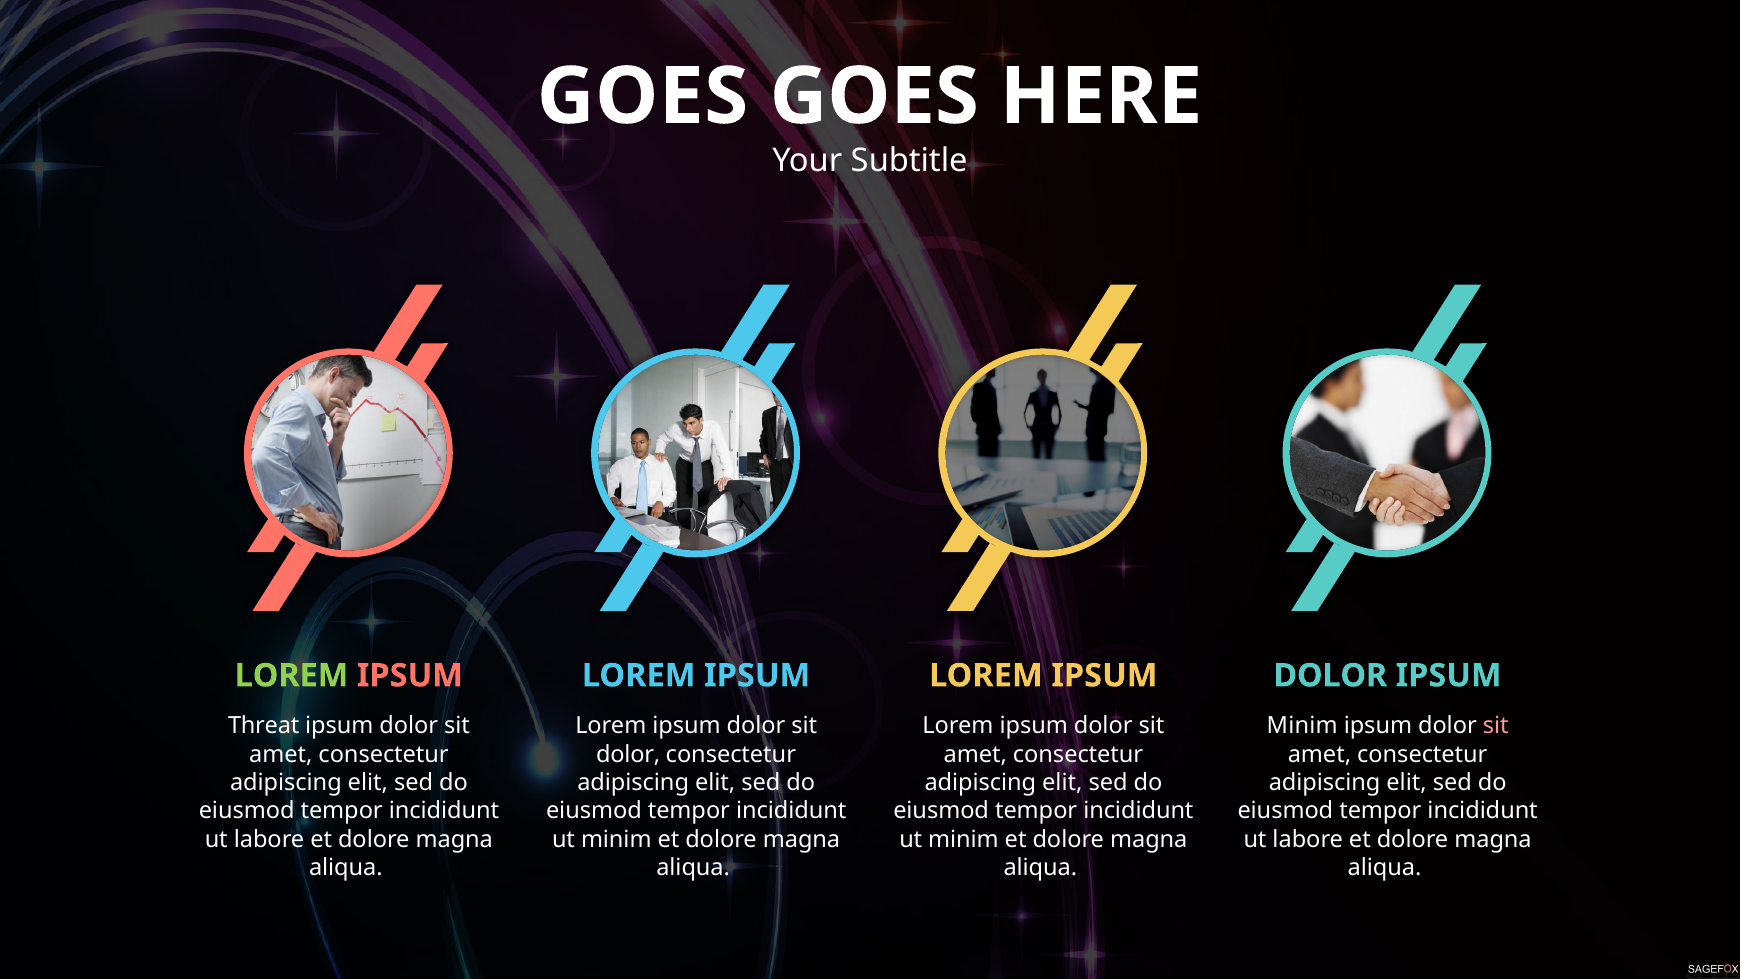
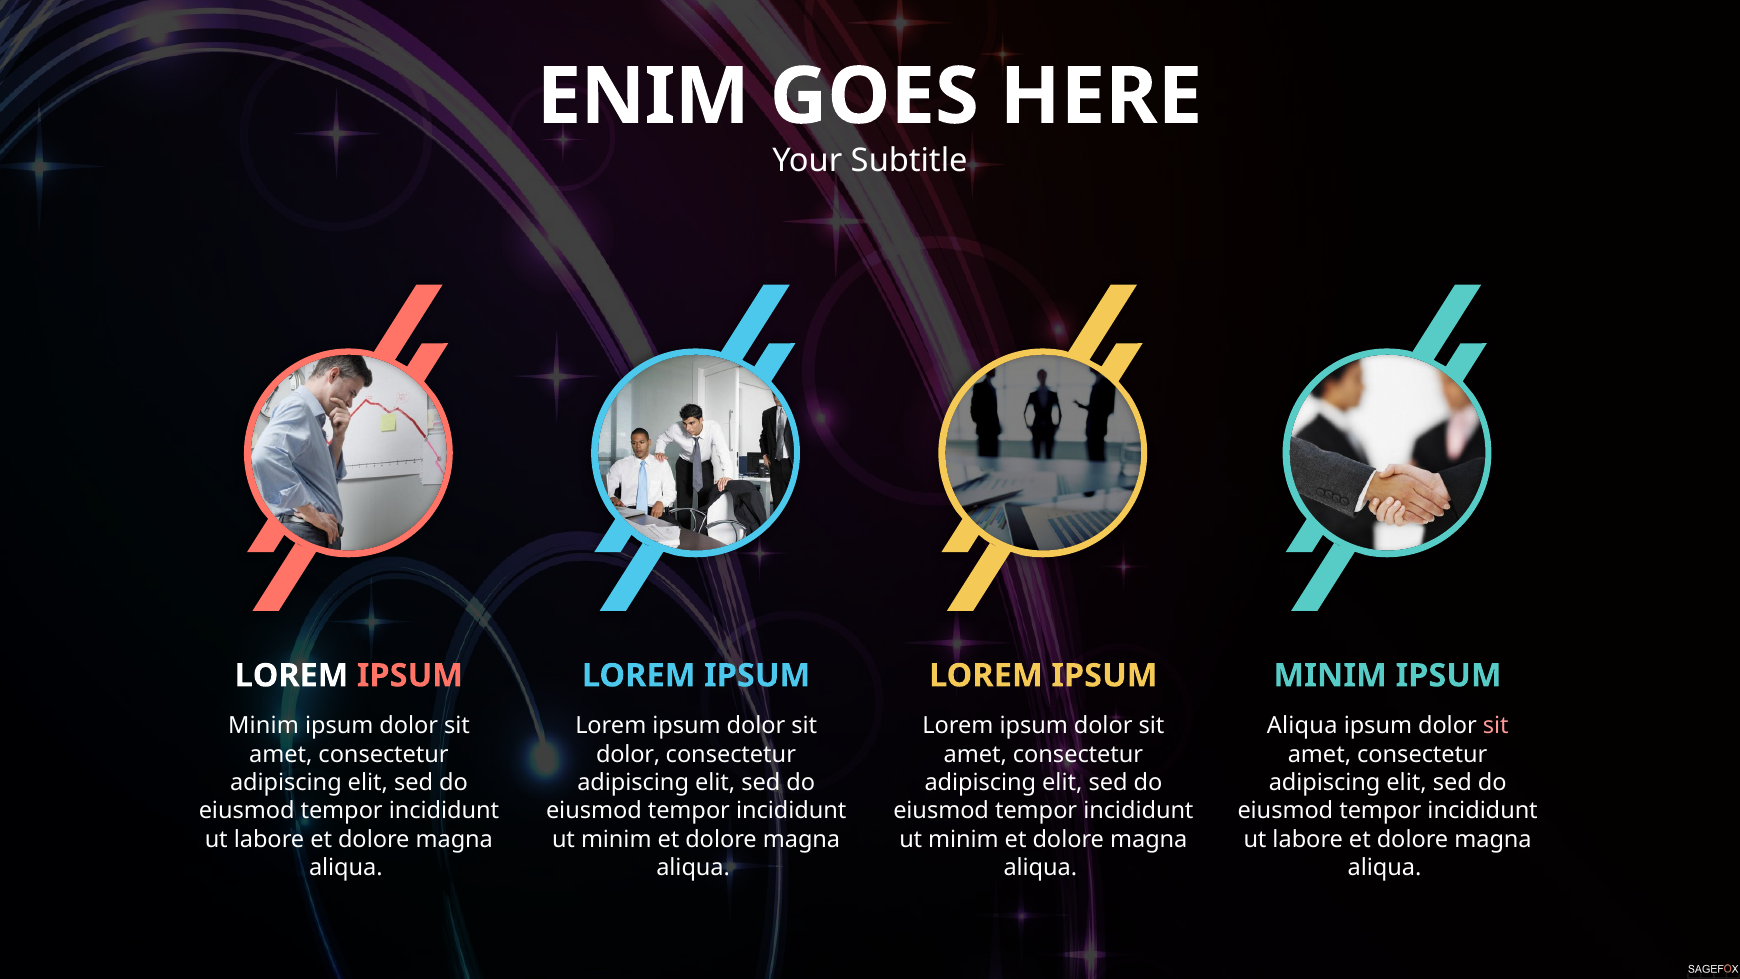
GOES: GOES -> ENIM (643, 97)
LOREM colour: light green -> white (292, 675)
DOLOR: DOLOR -> MINIM (1330, 675)
Threat: Threat -> Minim (263, 726)
Minim: Minim -> Aliqua (1302, 726)
